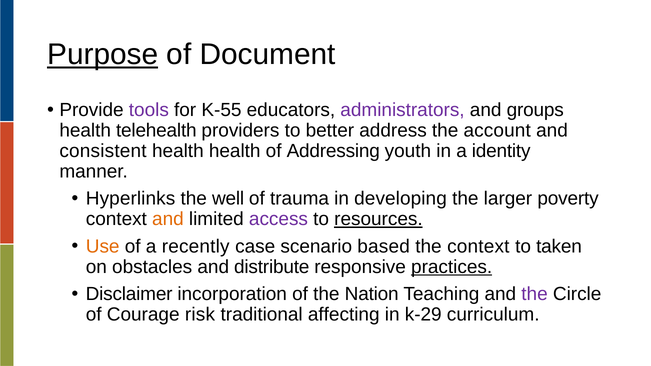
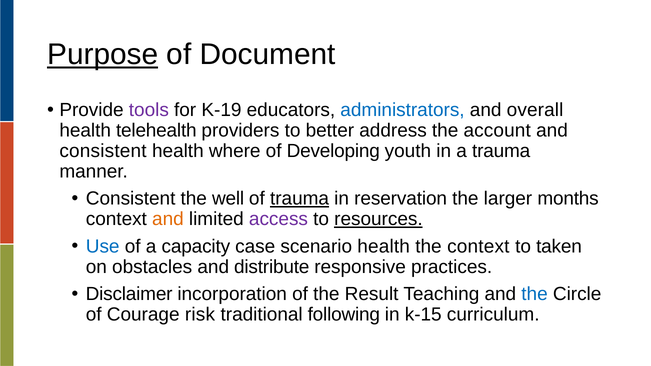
K-55: K-55 -> K-19 (221, 110)
administrators colour: purple -> blue (403, 110)
groups: groups -> overall (535, 110)
health health: health -> where (235, 151)
Addressing: Addressing -> Developing (333, 151)
a identity: identity -> trauma (501, 151)
Hyperlinks: Hyperlinks -> Consistent (131, 199)
trauma underline: none -> present (300, 199)
developing: developing -> reservation (401, 199)
poverty: poverty -> months (568, 199)
Use colour: orange -> blue (103, 246)
recently: recently -> capacity (196, 246)
scenario based: based -> health (384, 246)
practices underline: present -> none (452, 267)
Nation: Nation -> Result (372, 294)
the colour: purple -> blue (535, 294)
affecting: affecting -> following (344, 315)
k-29: k-29 -> k-15 (423, 315)
